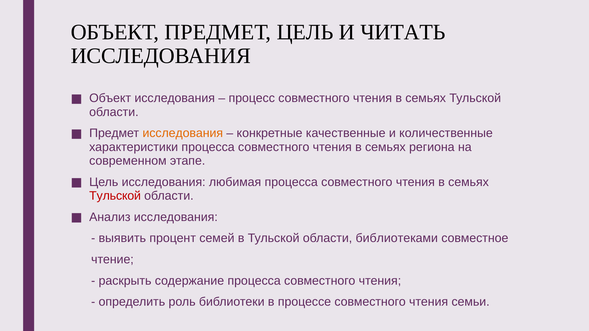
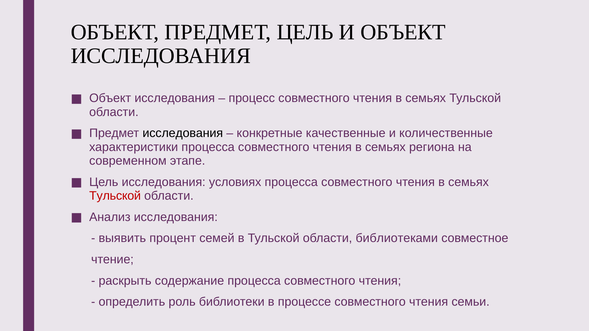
И ЧИТАТЬ: ЧИТАТЬ -> ОБЪЕКТ (403, 32)
исследования colour: orange -> black (183, 133)
любимая: любимая -> условиях (235, 182)
